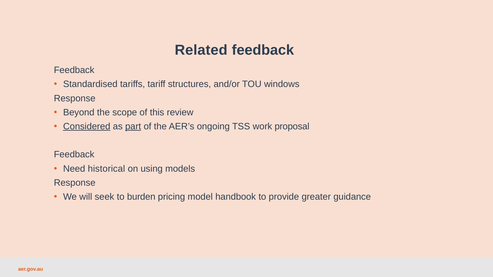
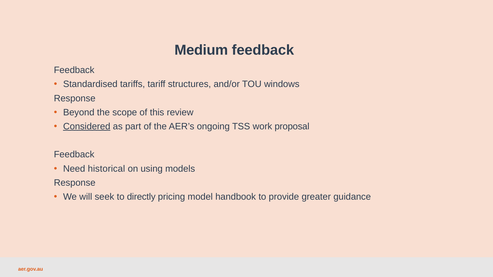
Related: Related -> Medium (201, 50)
part underline: present -> none (133, 127)
burden: burden -> directly (141, 197)
